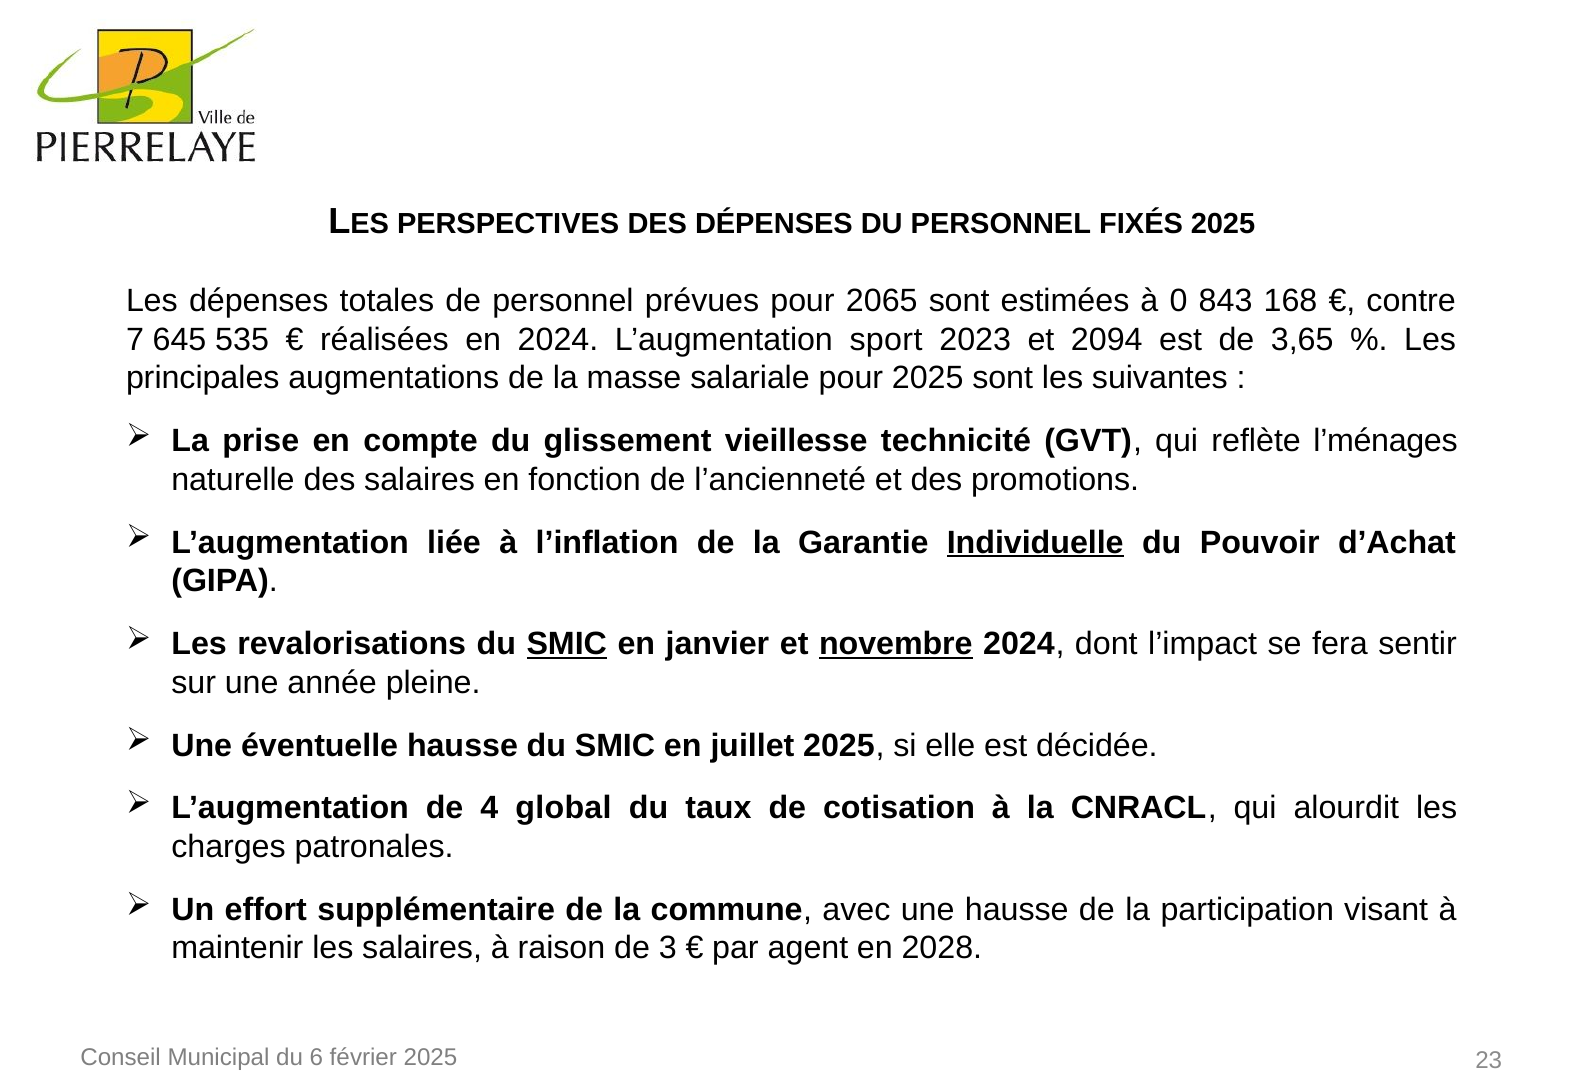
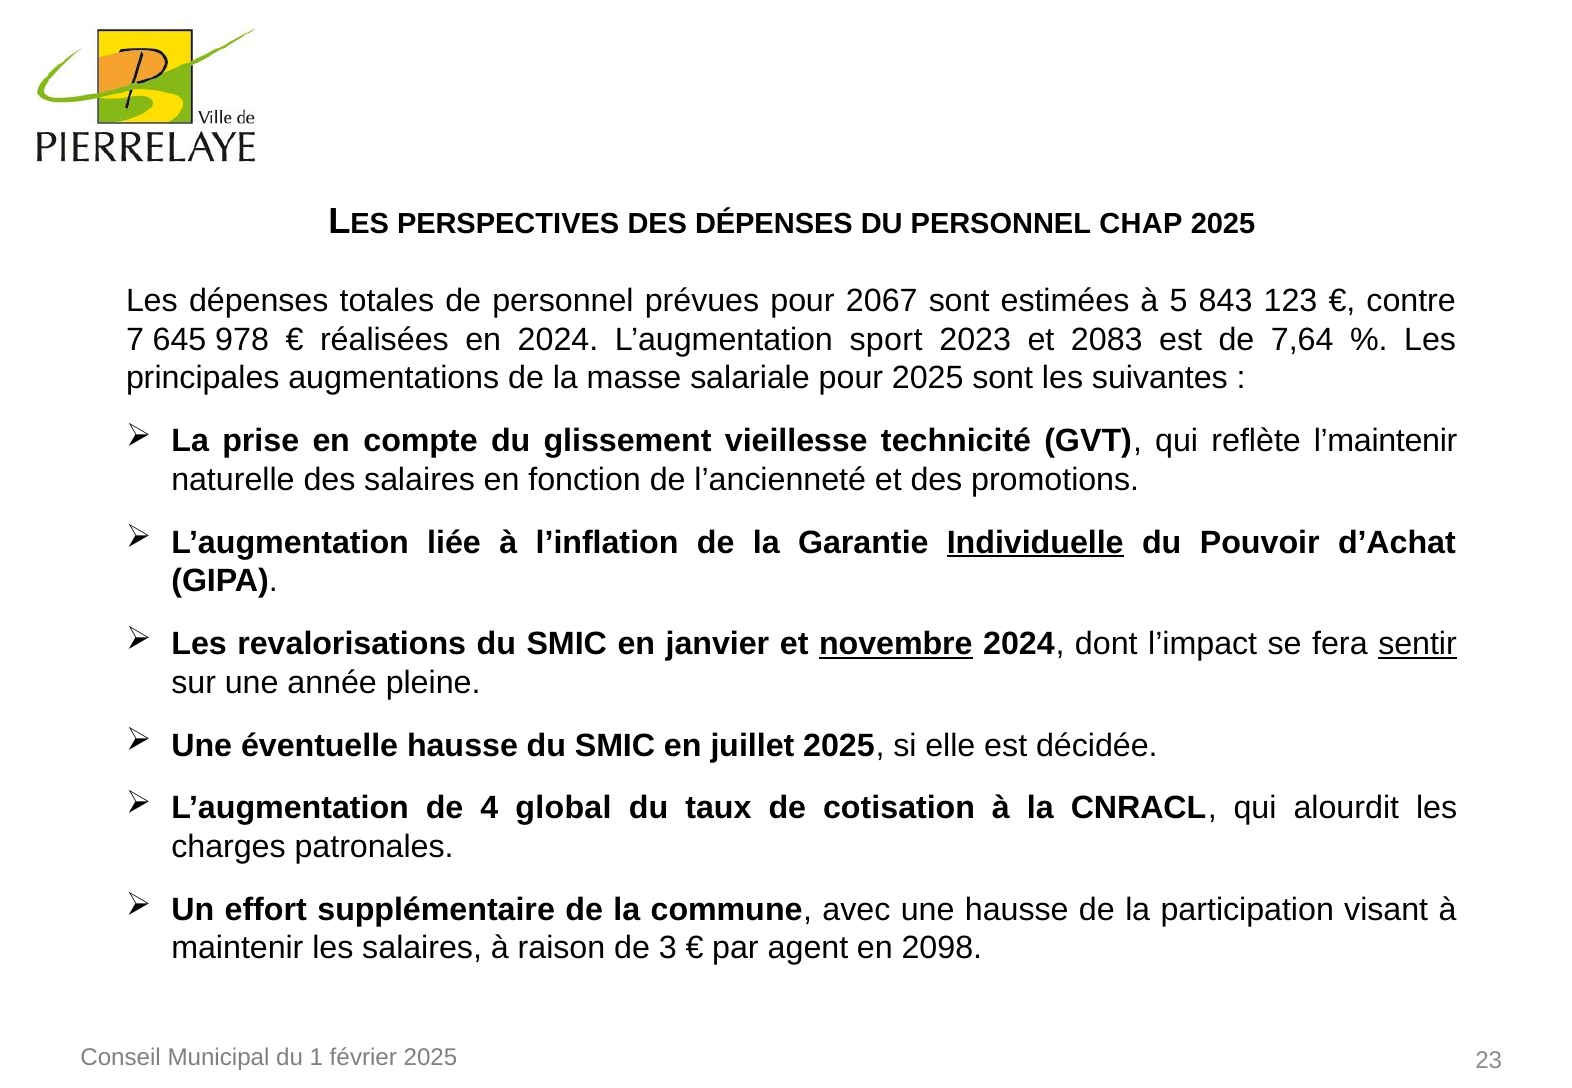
FIXÉS: FIXÉS -> CHAP (1141, 224)
2065: 2065 -> 2067 (882, 301)
0: 0 -> 5 (1179, 301)
168: 168 -> 123 (1291, 301)
535: 535 -> 978 (242, 340)
2094: 2094 -> 2083 (1107, 340)
3,65: 3,65 -> 7,64 (1302, 340)
l’ménages: l’ménages -> l’maintenir (1386, 441)
SMIC underline: present -> none (567, 644)
sentir underline: none -> present (1418, 644)
2028: 2028 -> 2098 (942, 949)
6: 6 -> 1 (316, 1058)
